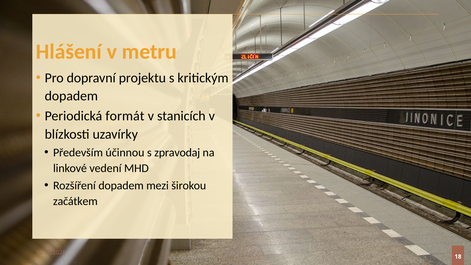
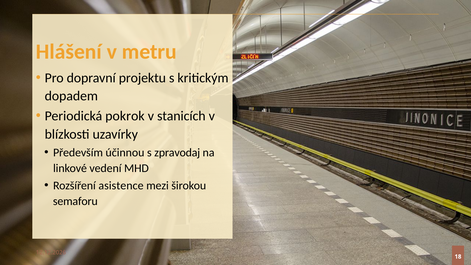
formát: formát -> pokrok (125, 116)
Rozšíření dopadem: dopadem -> asistence (121, 186)
začátkem: začátkem -> semaforu (75, 201)
